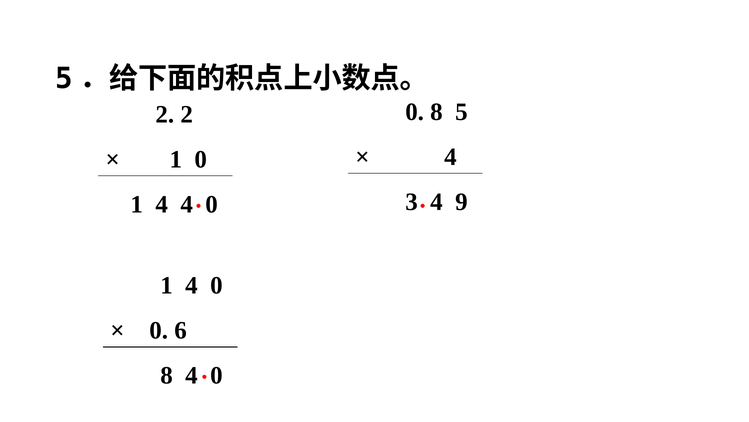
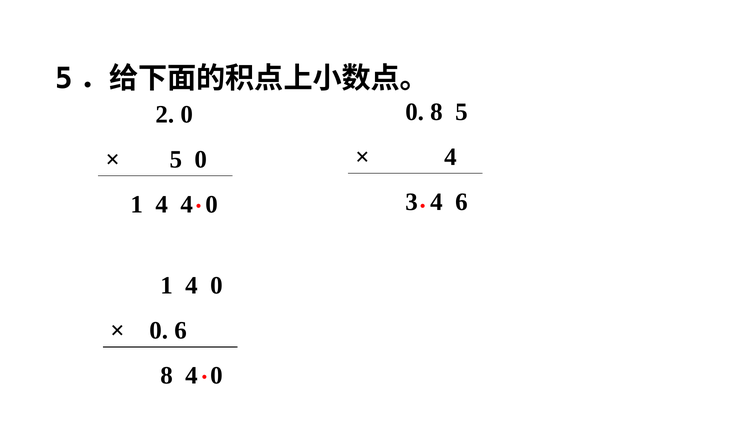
2 2: 2 -> 0 (187, 114)
1: 1 -> 5 (176, 159)
4 9: 9 -> 6 (461, 201)
